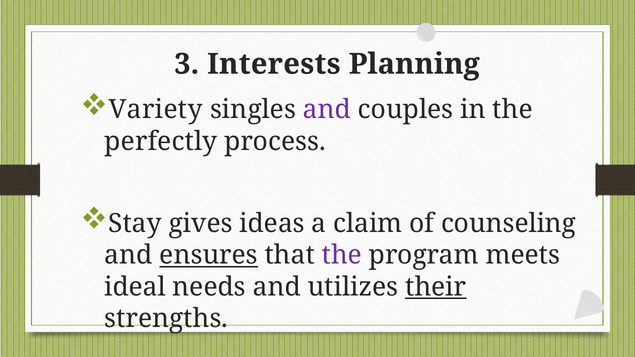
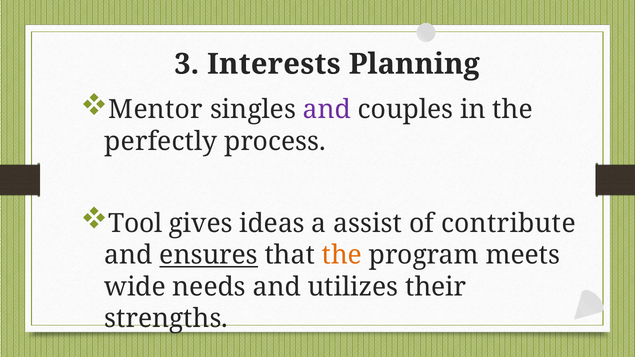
Variety: Variety -> Mentor (156, 110)
Stay: Stay -> Tool (135, 224)
claim: claim -> assist (368, 224)
counseling: counseling -> contribute (508, 224)
the colour: purple -> orange (342, 255)
ideal: ideal -> wide (135, 287)
their underline: present -> none (436, 287)
